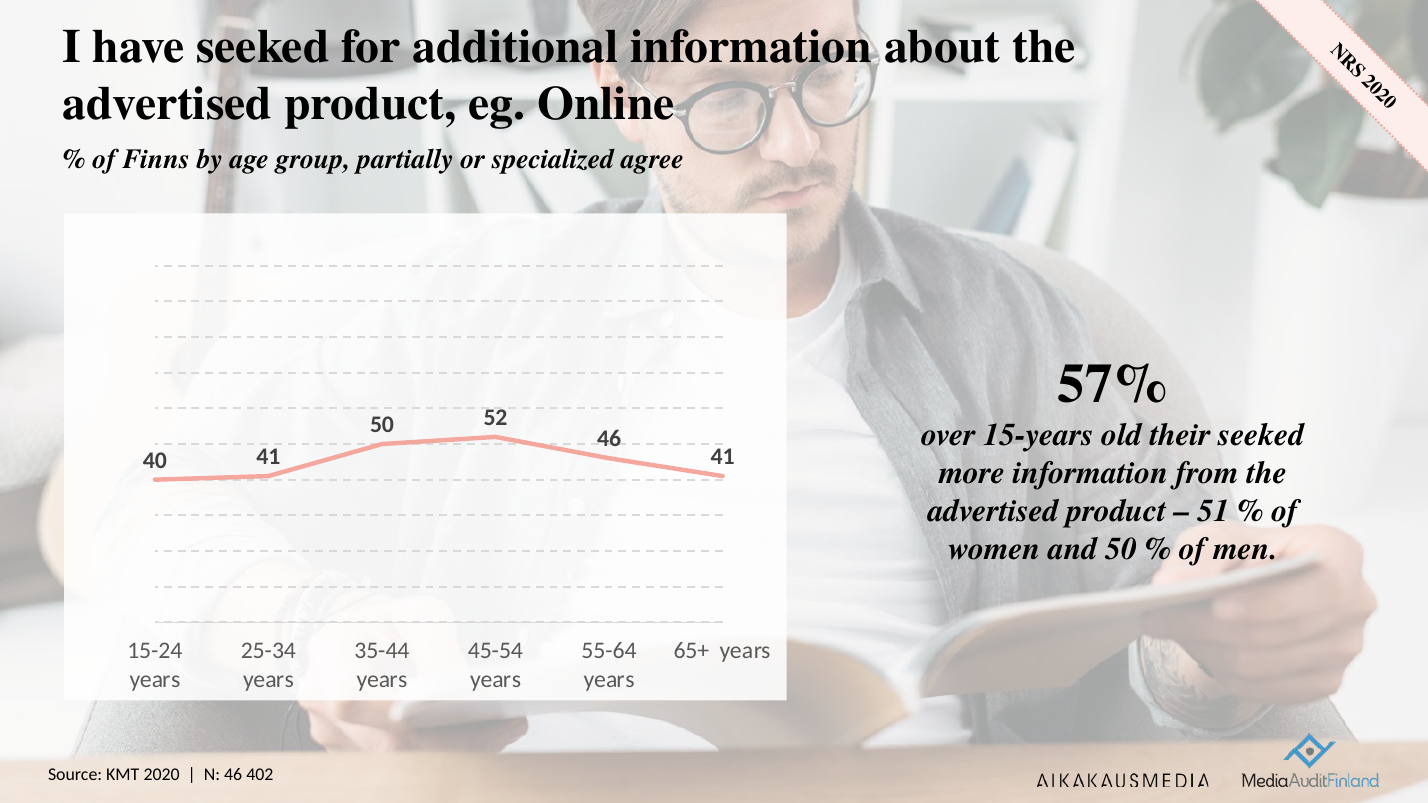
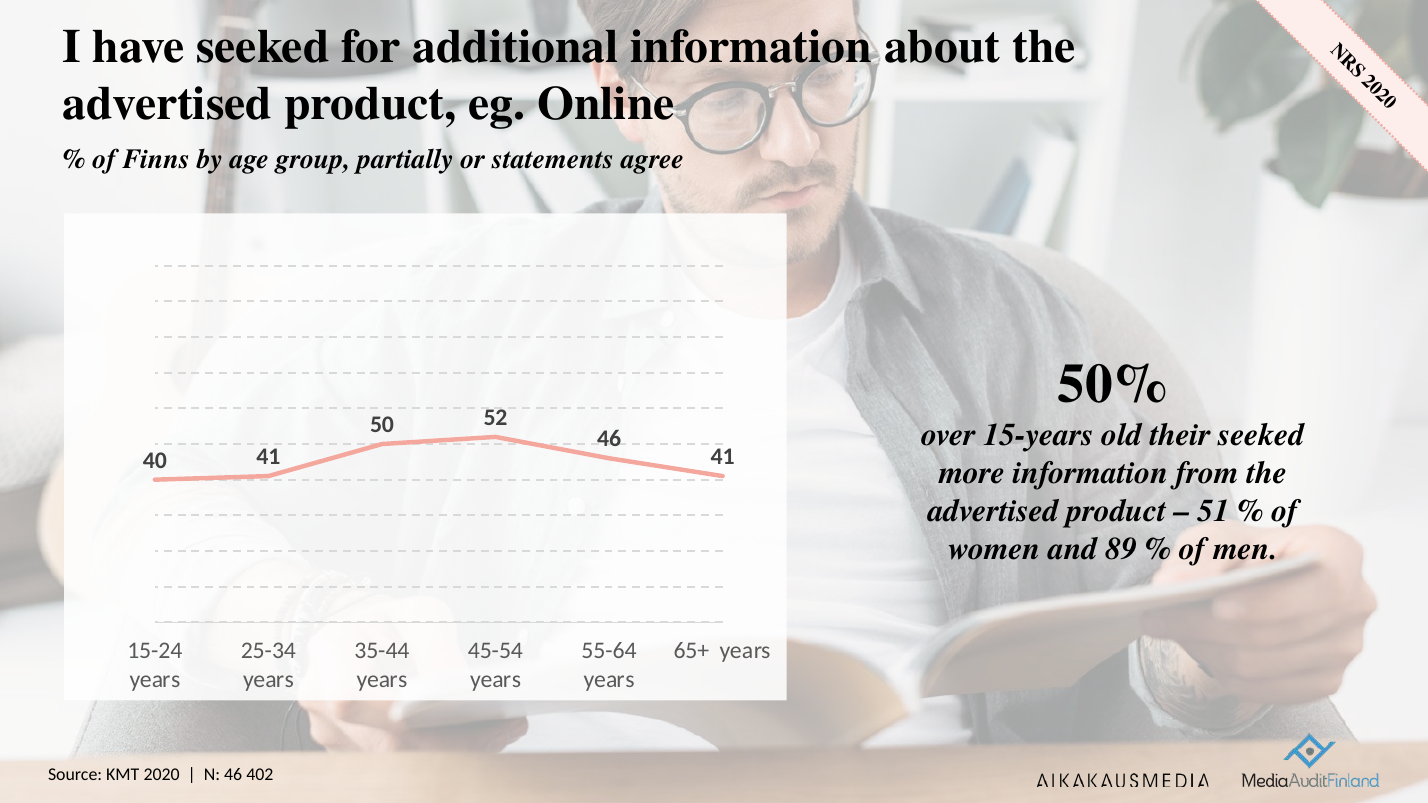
specialized: specialized -> statements (553, 160)
57%: 57% -> 50% (1113, 385)
and 50: 50 -> 89 (1121, 550)
